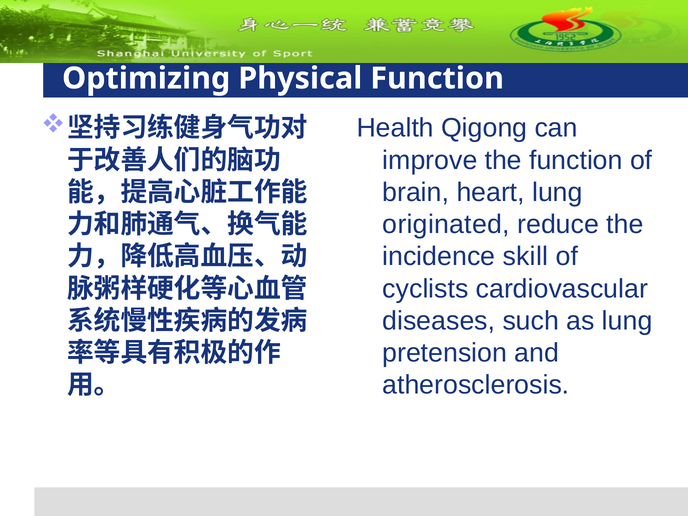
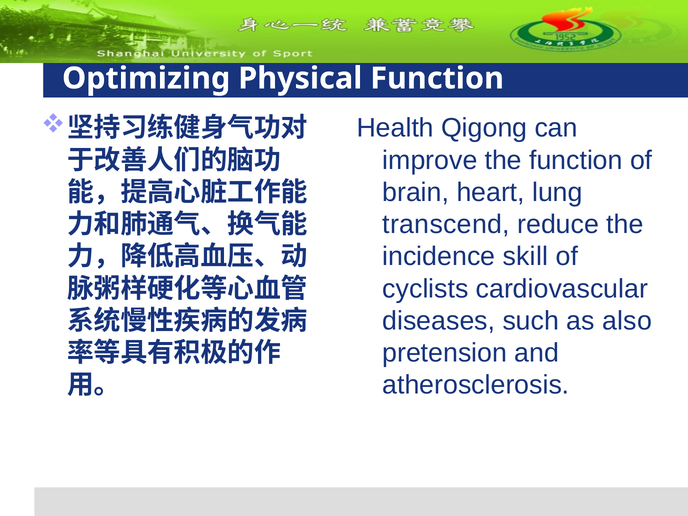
originated: originated -> transcend (446, 225)
as lung: lung -> also (627, 321)
